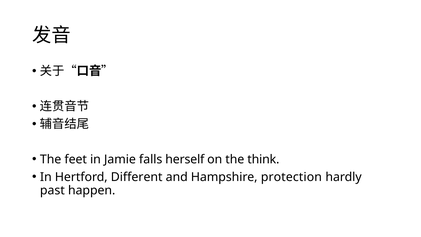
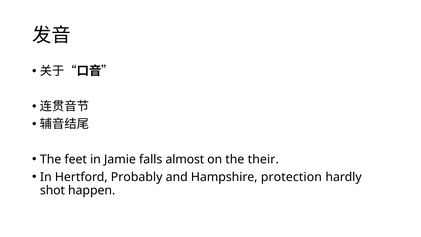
herself: herself -> almost (185, 159)
think: think -> their (263, 159)
Different: Different -> Probably (137, 177)
past: past -> shot (52, 190)
